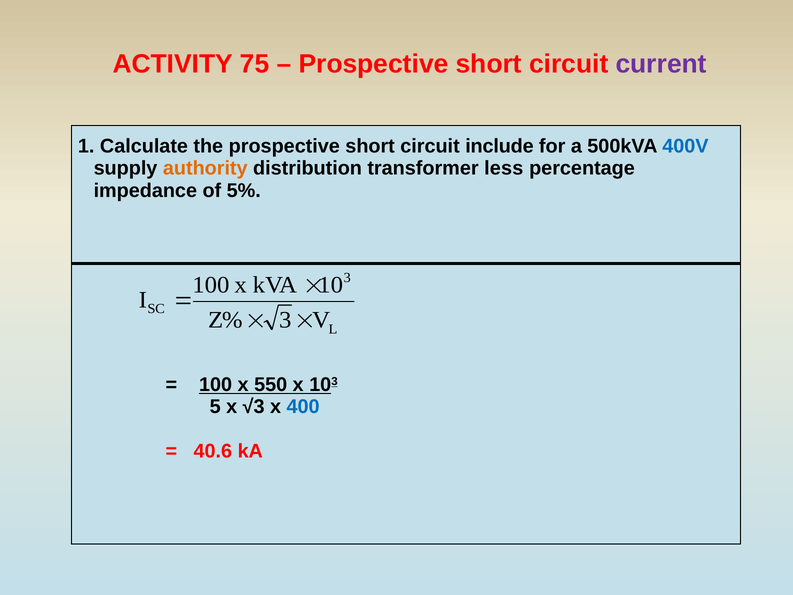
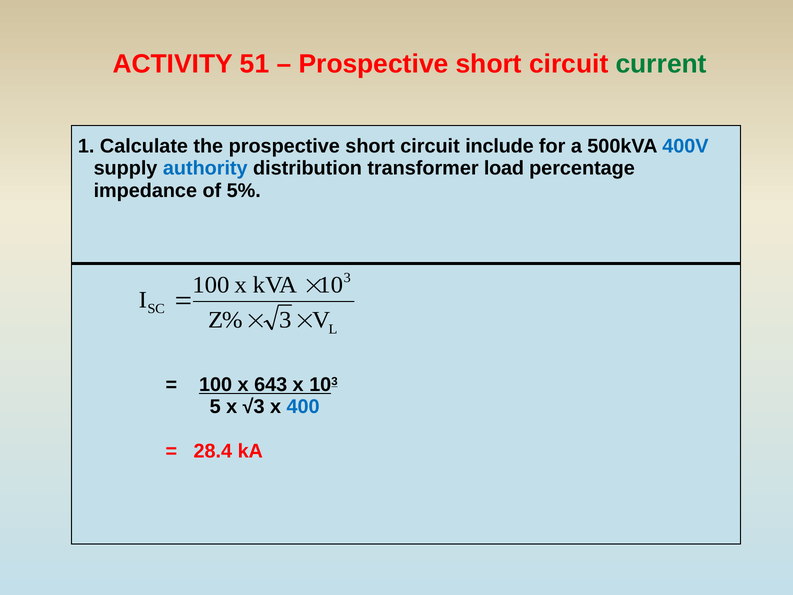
75: 75 -> 51 (255, 64)
current colour: purple -> green (661, 64)
authority colour: orange -> blue (205, 168)
less: less -> load (504, 168)
550: 550 -> 643 (271, 385)
40.6: 40.6 -> 28.4 (213, 451)
